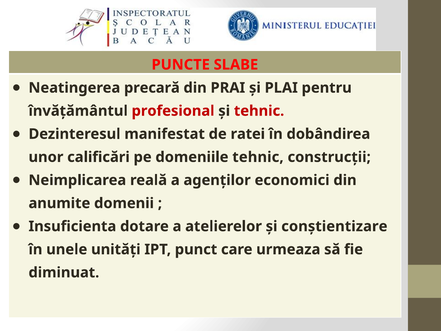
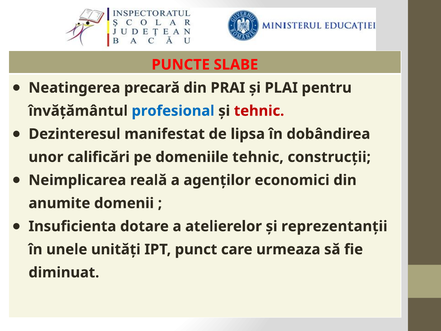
profesional colour: red -> blue (173, 111)
ratei: ratei -> lipsa (248, 134)
conştientizare: conştientizare -> reprezentanţii (334, 226)
